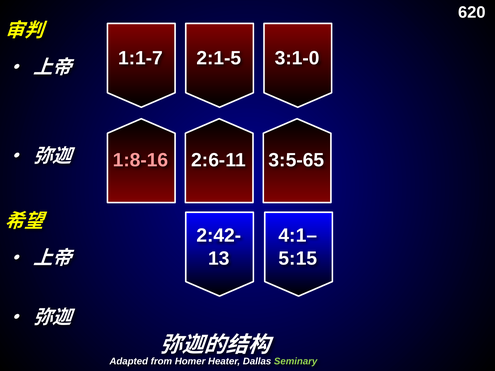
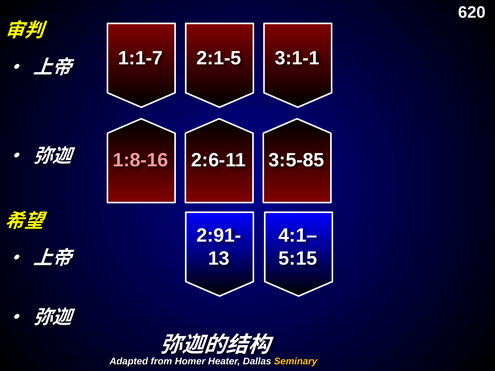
3:1-0: 3:1-0 -> 3:1-1 (297, 58)
3:5-65: 3:5-65 -> 3:5-85 (296, 160)
2:42-: 2:42- -> 2:91- (219, 236)
Seminary colour: light green -> yellow (296, 362)
